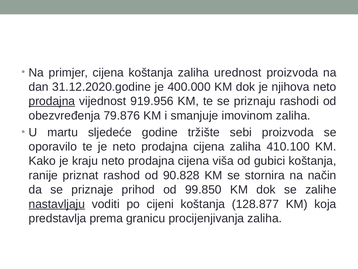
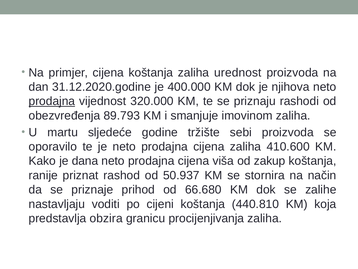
919.956: 919.956 -> 320.000 (152, 101)
79.876: 79.876 -> 89.793 (122, 115)
410.100: 410.100 -> 410.600 (288, 146)
kraju: kraju -> dana (85, 161)
gubici: gubici -> zakup (270, 161)
90.828: 90.828 -> 50.937 (181, 175)
99.850: 99.850 -> 66.680 (203, 189)
nastavljaju underline: present -> none (57, 204)
128.877: 128.877 -> 440.810 (255, 204)
prema: prema -> obzira (106, 218)
